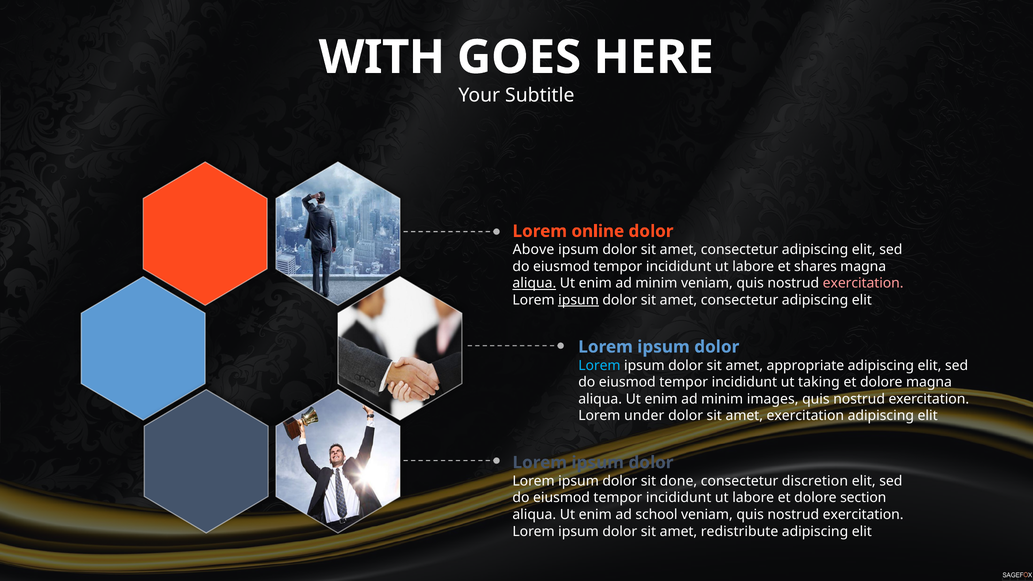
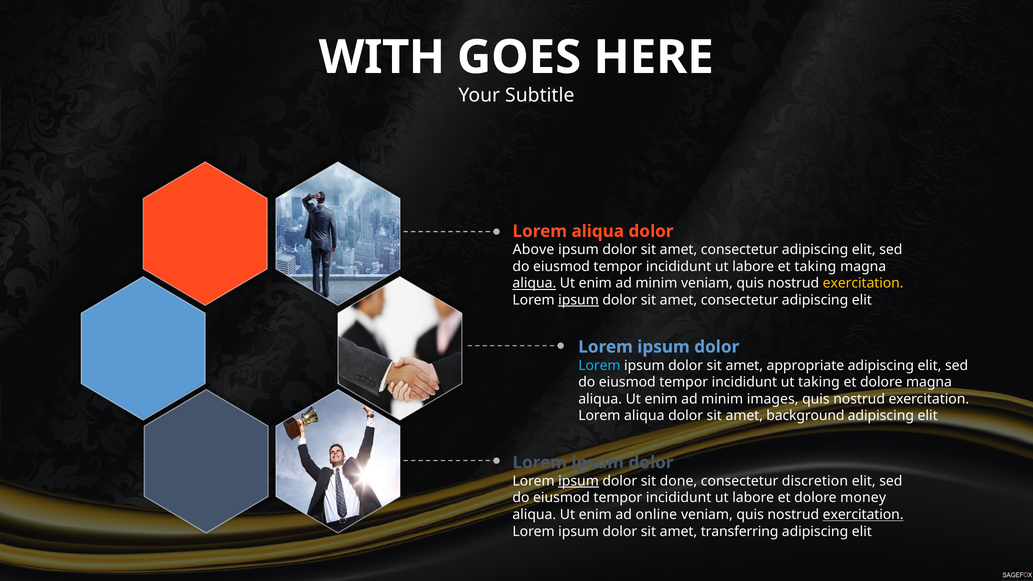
online: online -> aliqua (598, 231)
et shares: shares -> taking (815, 267)
exercitation colour: pink -> yellow (863, 283)
under: under -> aliqua (644, 416)
amet exercitation: exercitation -> background (805, 416)
ipsum underline: none -> present (579, 481)
section: section -> money (863, 498)
school: school -> online (656, 515)
exercitation underline: none -> present (863, 515)
redistribute: redistribute -> transferring (740, 532)
